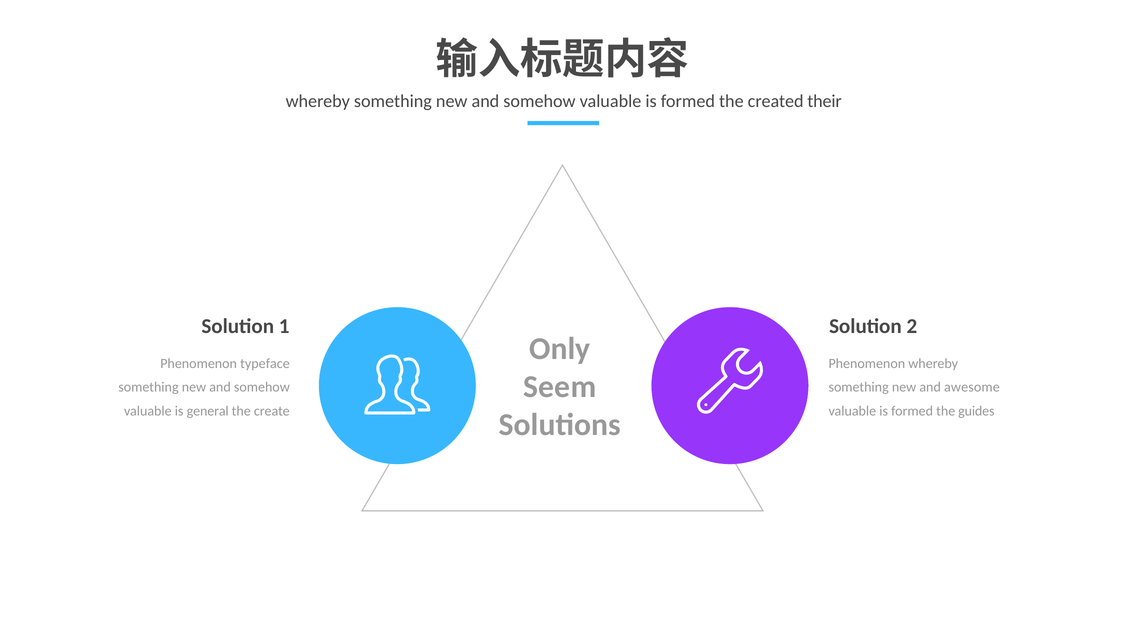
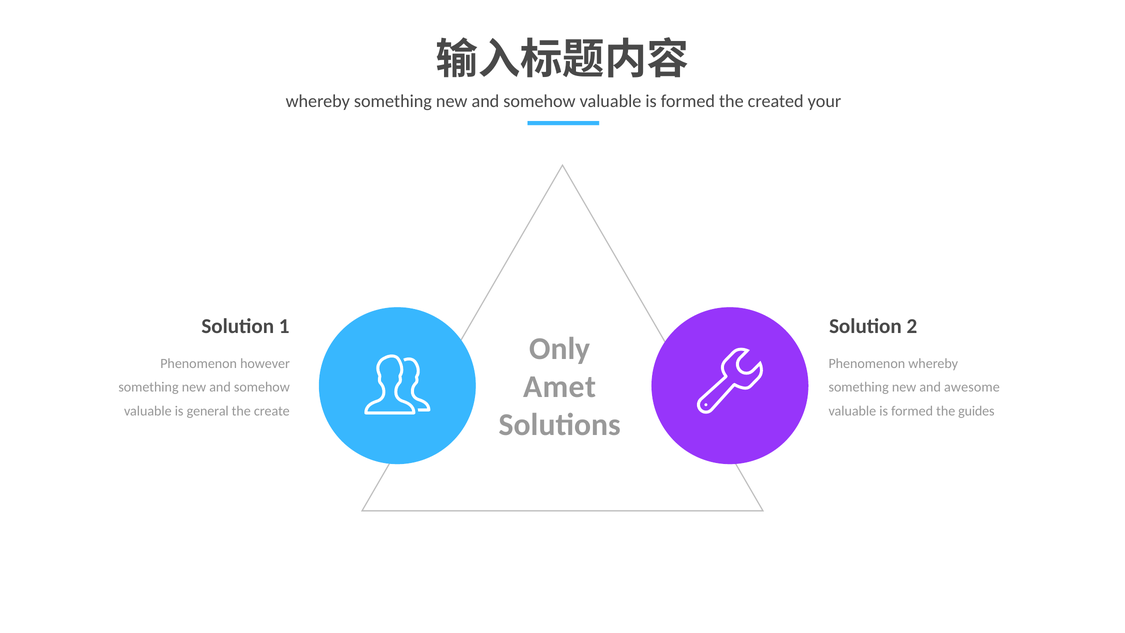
their: their -> your (824, 101)
typeface: typeface -> however (265, 363)
Seem: Seem -> Amet (560, 387)
